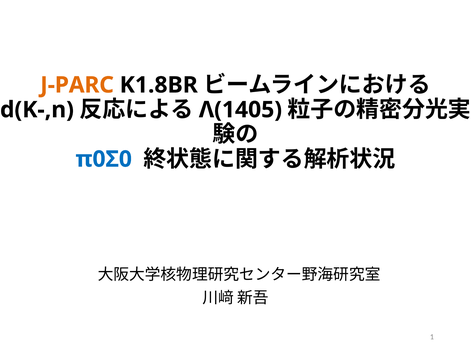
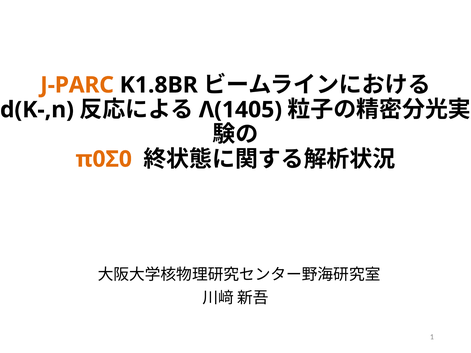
π0Σ0 colour: blue -> orange (104, 159)
